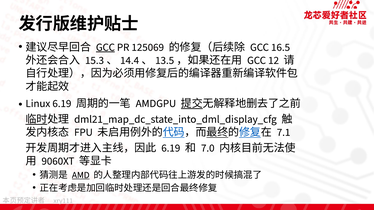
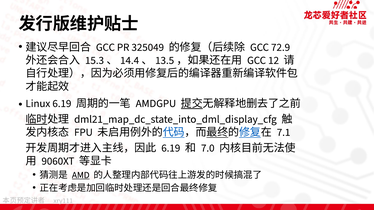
GCC underline: present -> none (105, 47)
125069: 125069 -> 325049 (148, 47)
16.5: 16.5 -> 72.9 (281, 47)
